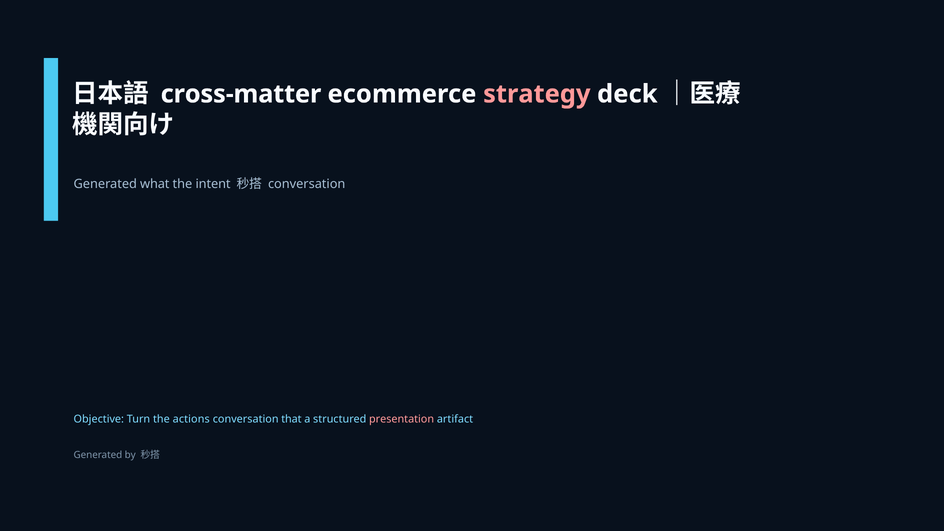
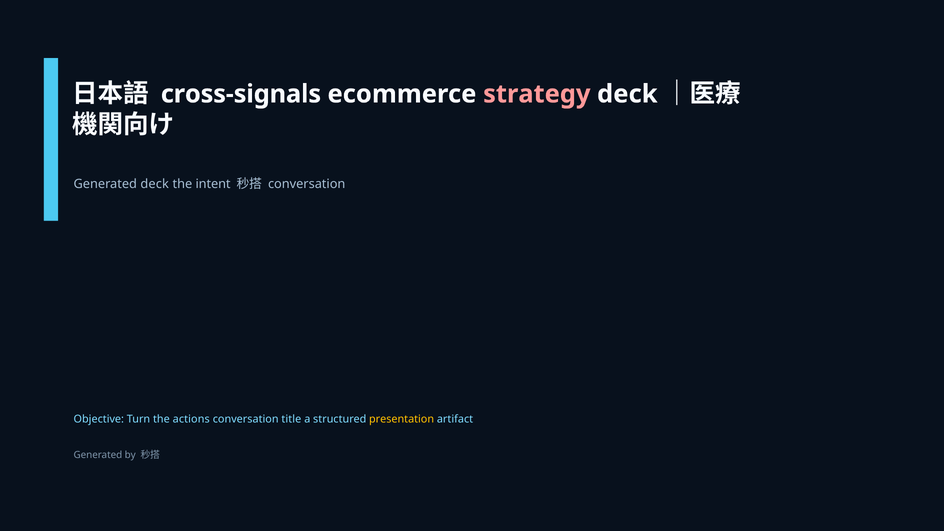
cross-matter: cross-matter -> cross-signals (241, 94)
Generated what: what -> deck (155, 184)
that: that -> title (291, 419)
presentation colour: pink -> yellow (402, 419)
